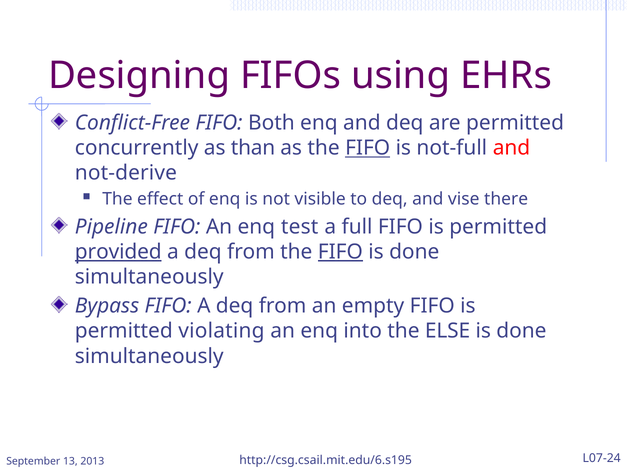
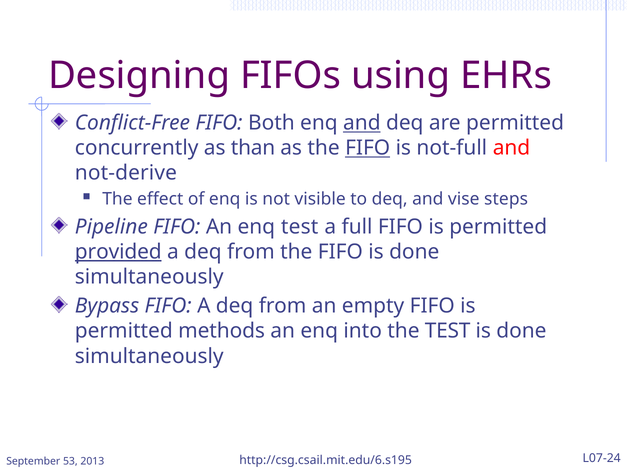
and underline: none -> present (362, 123)
there: there -> steps (506, 199)
FIFO underline: present -> none (340, 252)
violating: violating -> methods (222, 331)
the ELSE: ELSE -> TEST (448, 331)
13: 13 -> 53 (70, 462)
